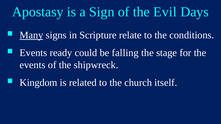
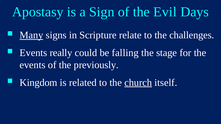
conditions: conditions -> challenges (192, 35)
ready: ready -> really (61, 53)
shipwreck: shipwreck -> previously (96, 65)
church underline: none -> present (138, 83)
